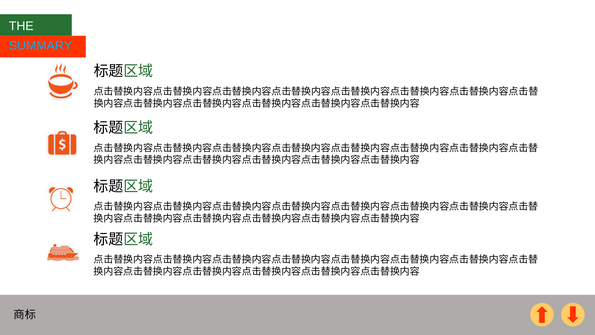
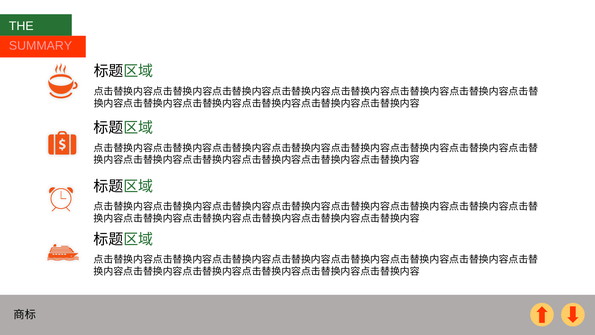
SUMMARY colour: light blue -> pink (40, 46)
